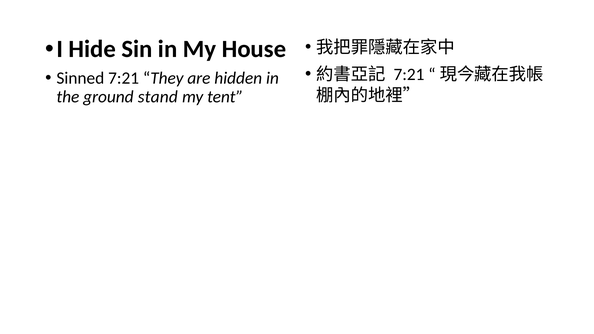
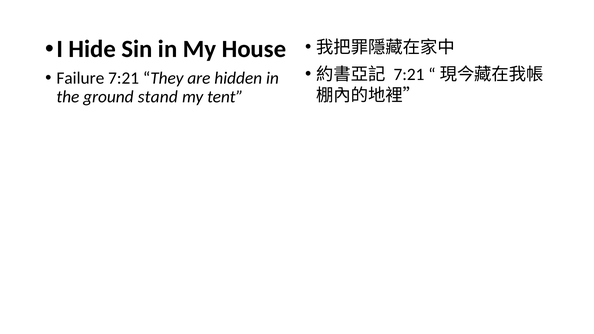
Sinned: Sinned -> Failure (80, 78)
